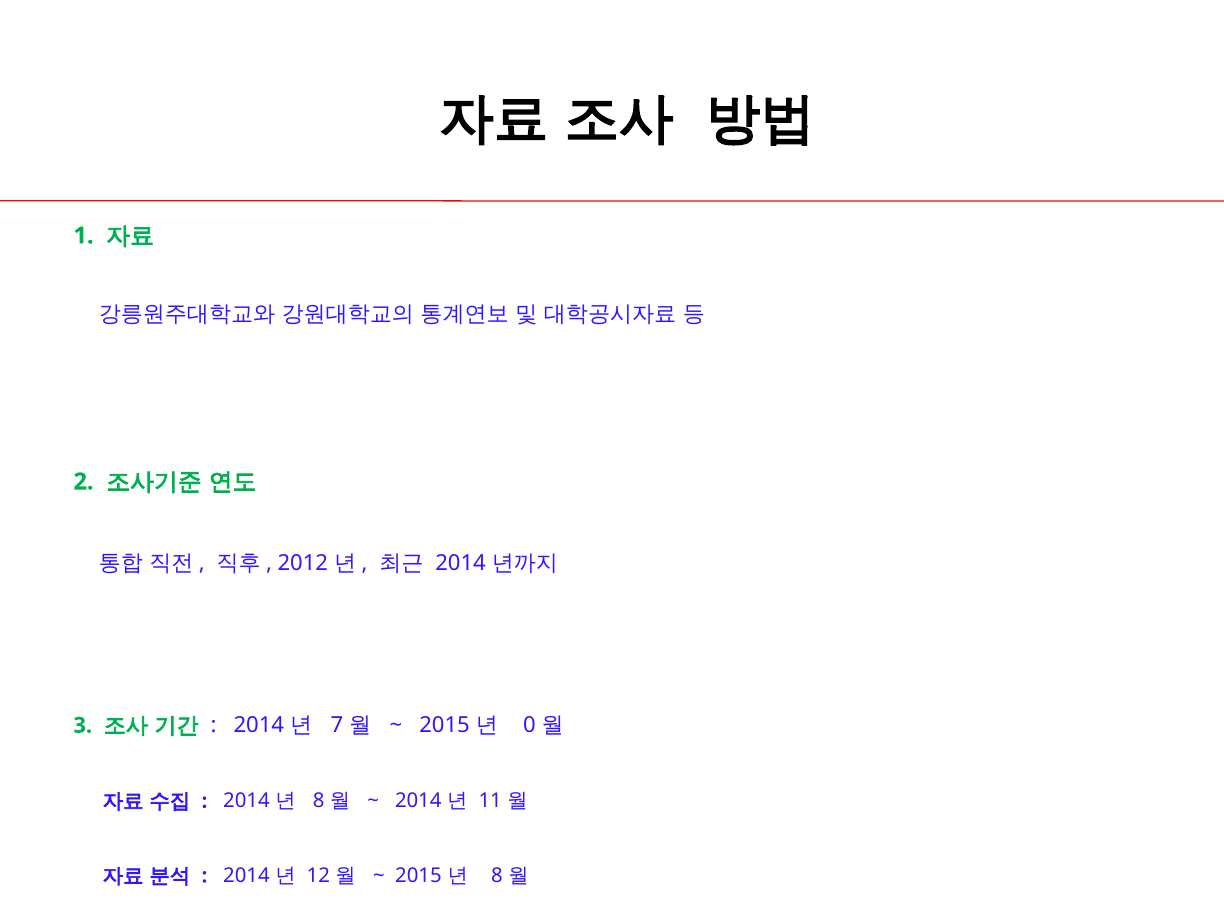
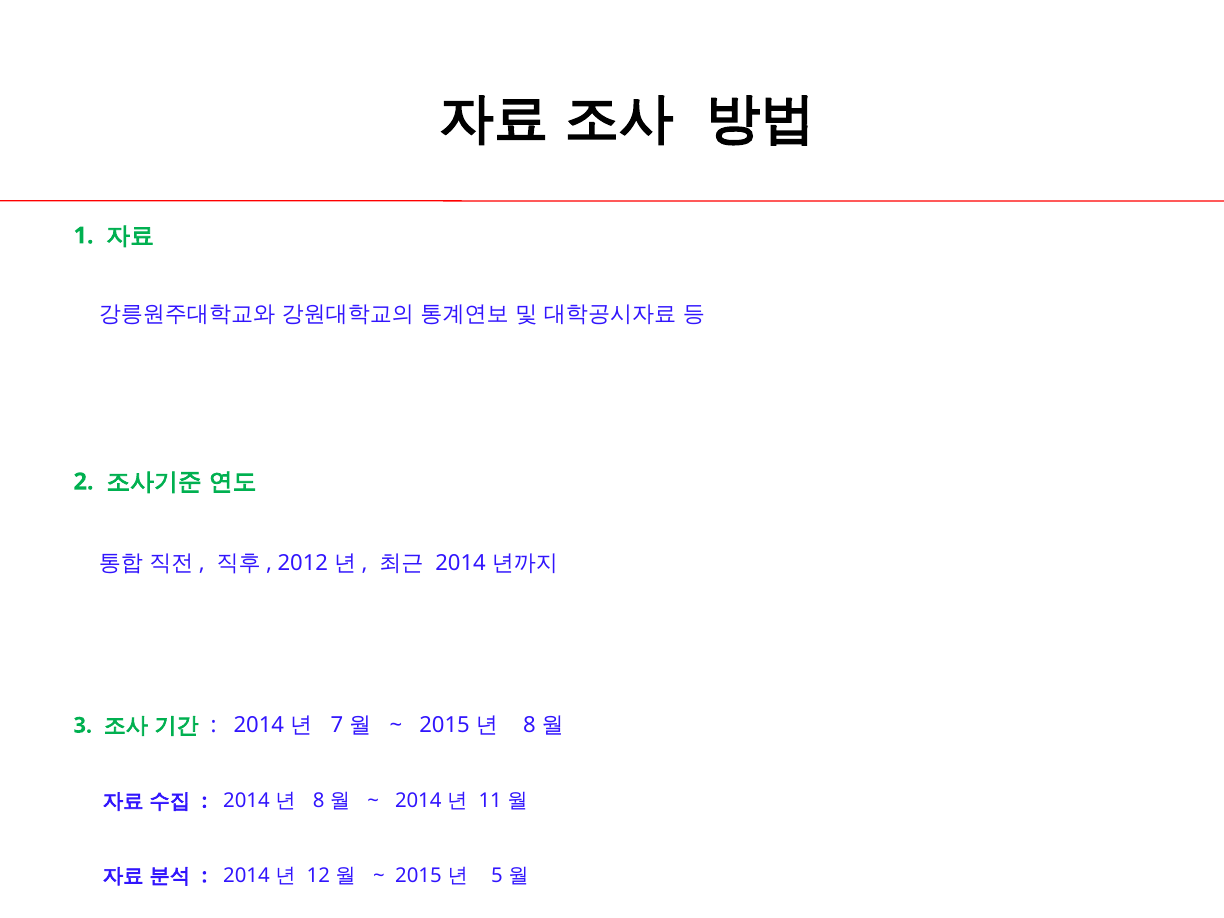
0: 0 -> 8 (530, 725)
8: 8 -> 5 (497, 876)
